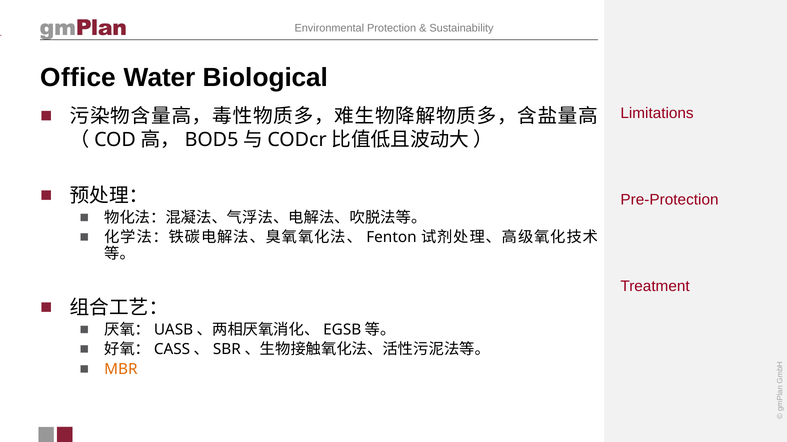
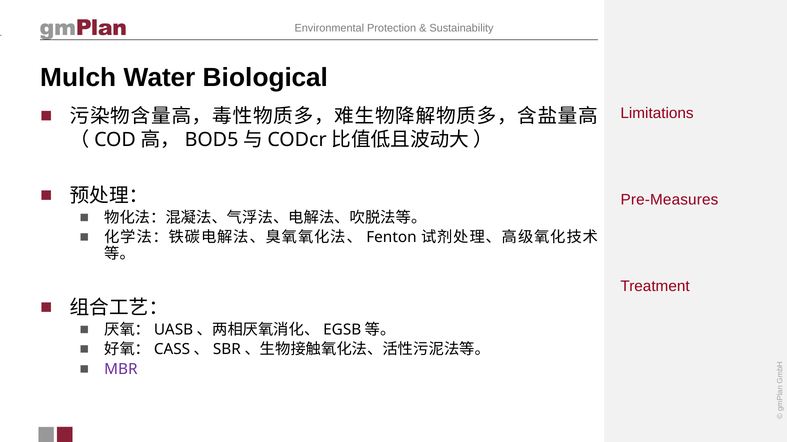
Office: Office -> Mulch (78, 78)
Pre-Protection: Pre-Protection -> Pre-Measures (669, 200)
MBR colour: orange -> purple (121, 370)
